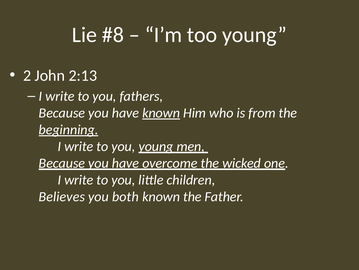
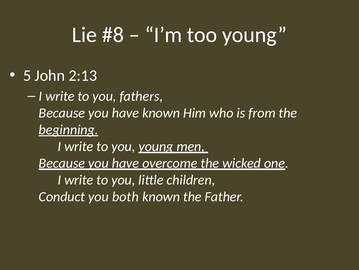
2: 2 -> 5 (27, 75)
known underline: present -> none (161, 113)
Believes: Believes -> Conduct (62, 196)
